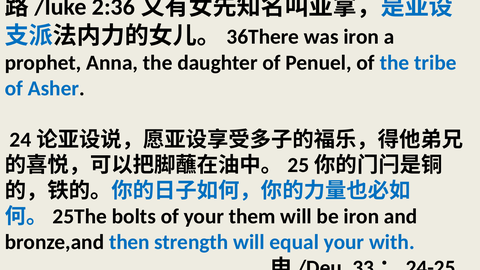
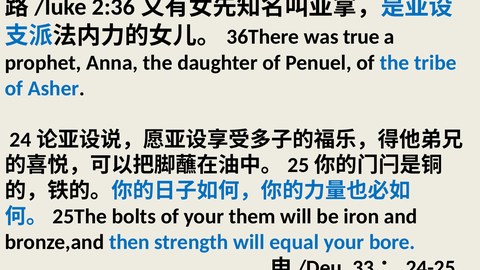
was iron: iron -> true (361, 37)
with: with -> bore (392, 242)
